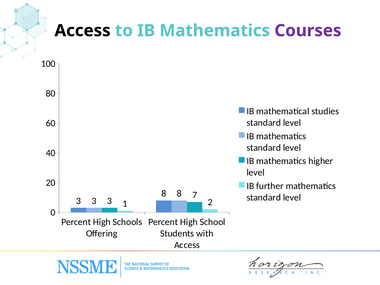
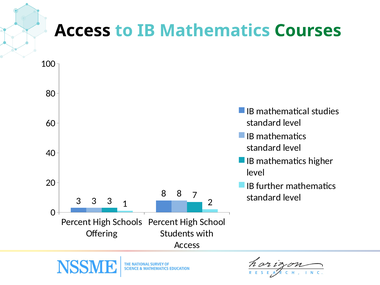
Courses colour: purple -> green (308, 31)
